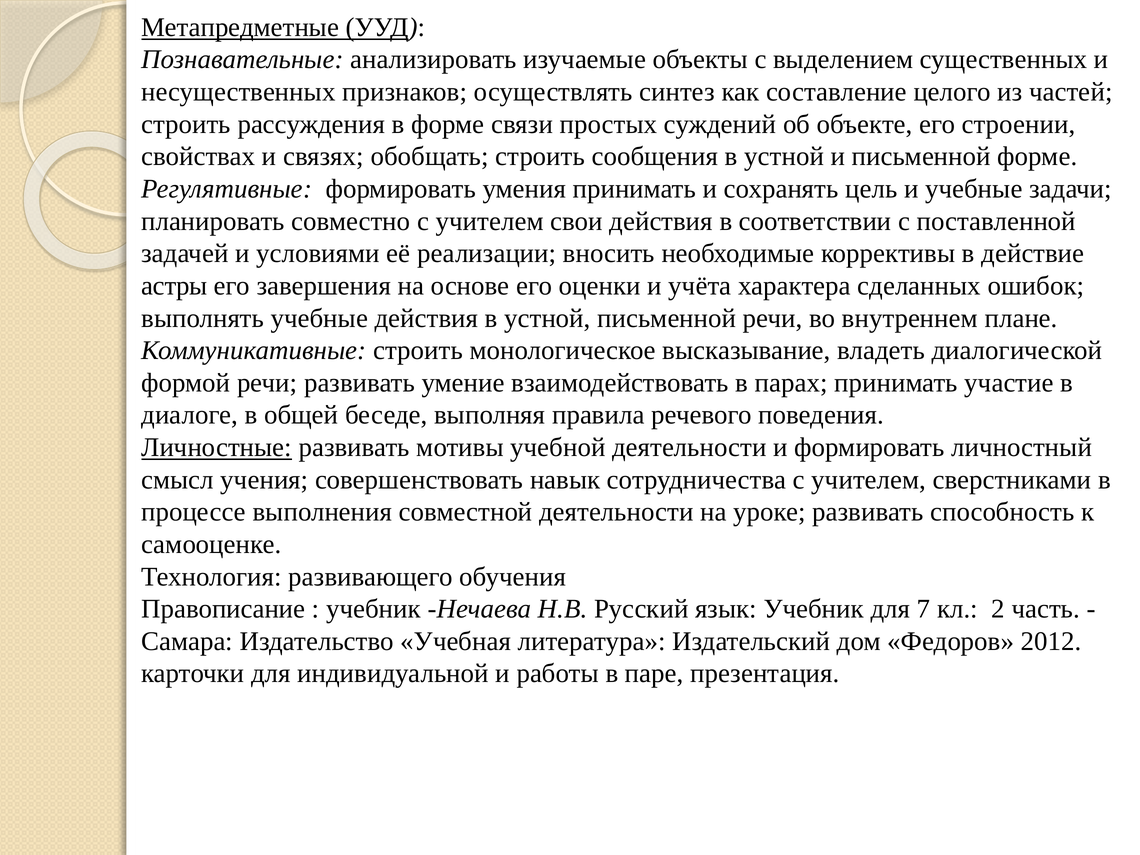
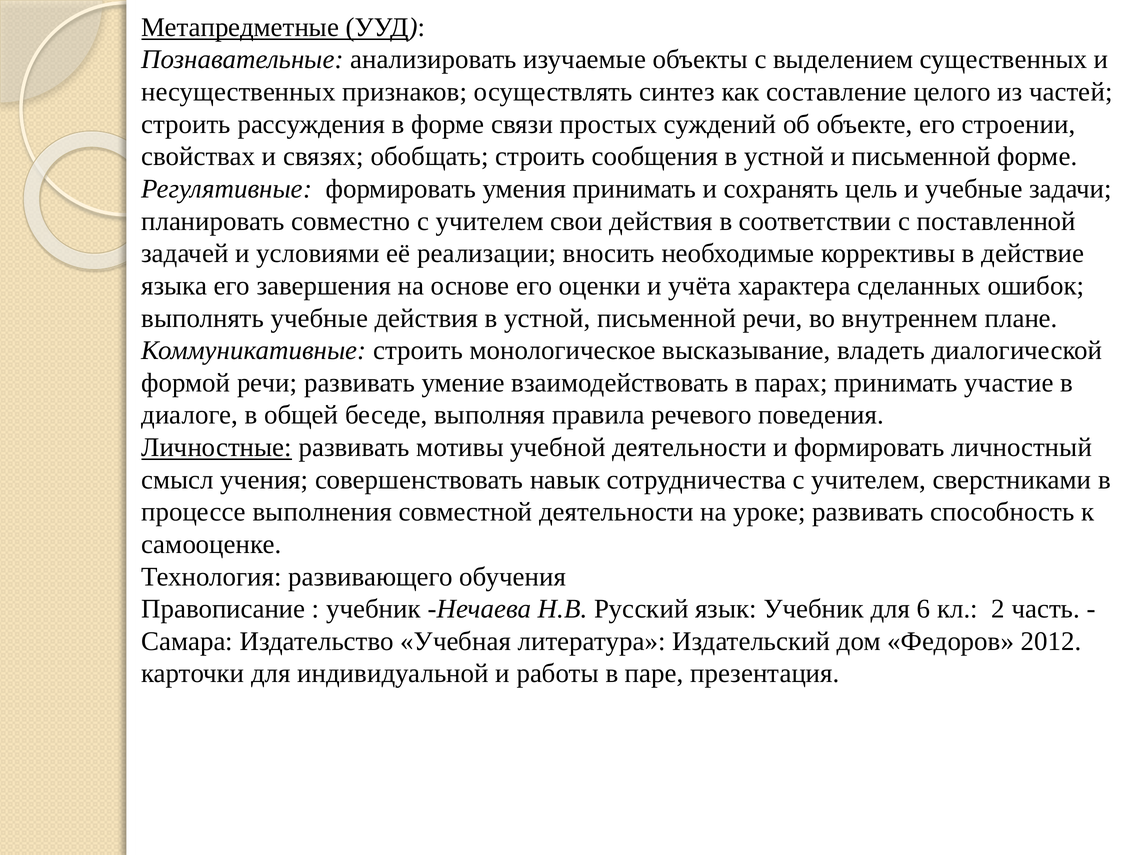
астры: астры -> языка (174, 286)
7: 7 -> 6 (924, 609)
